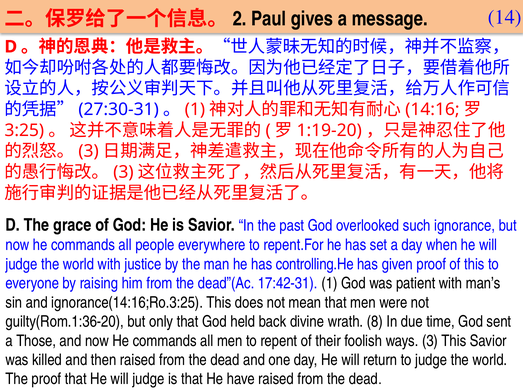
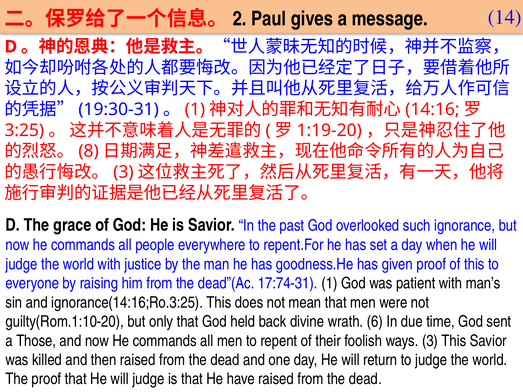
27:30-31: 27:30-31 -> 19:30-31 (119, 109)
3: 3 -> 8 (89, 151)
controlling.He: controlling.He -> goodness.He (315, 264)
17:42-31: 17:42-31 -> 17:74-31 (288, 283)
guilty(Rom.1:36-20: guilty(Rom.1:36-20 -> guilty(Rom.1:10-20 (65, 322)
8: 8 -> 6 (375, 322)
